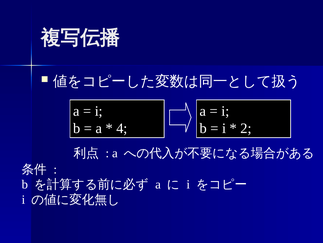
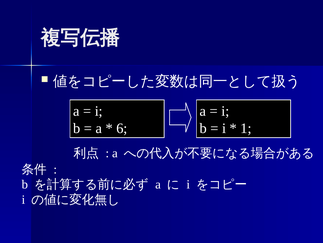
4: 4 -> 6 (122, 128)
2: 2 -> 1 (246, 128)
